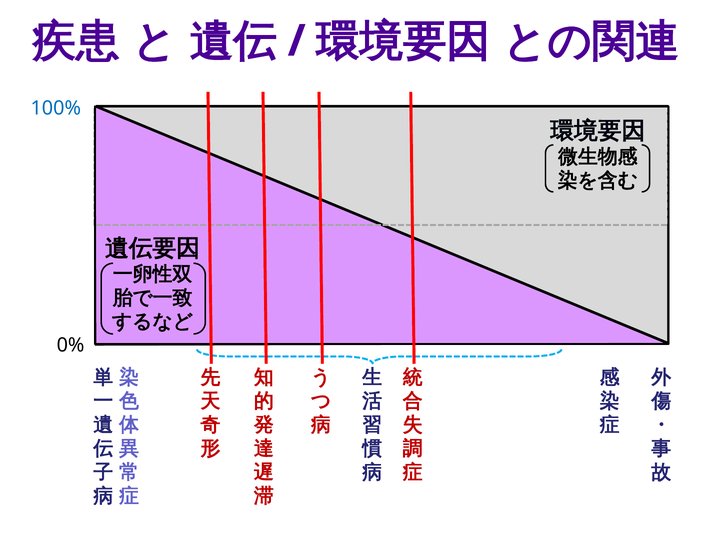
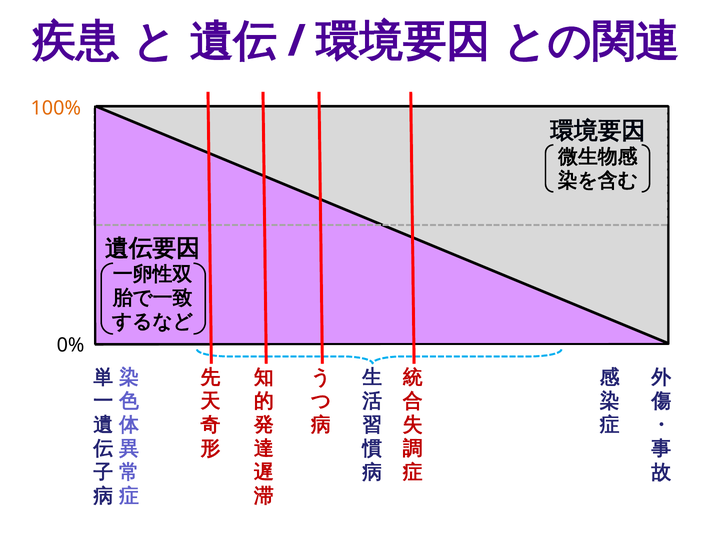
100% colour: blue -> orange (56, 108)
